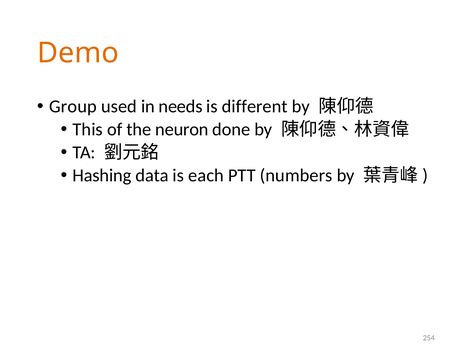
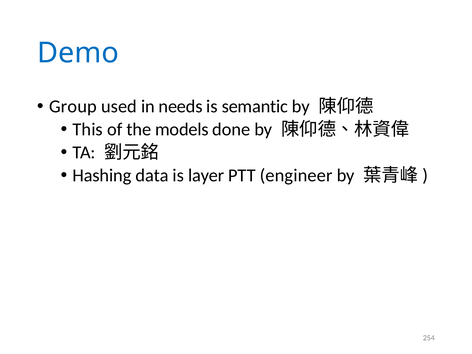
Demo colour: orange -> blue (78, 53)
different: different -> semantic (255, 106)
neuron: neuron -> models (182, 129)
each: each -> layer (206, 176)
numbers: numbers -> engineer (296, 176)
